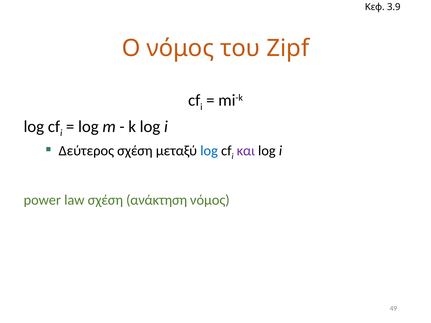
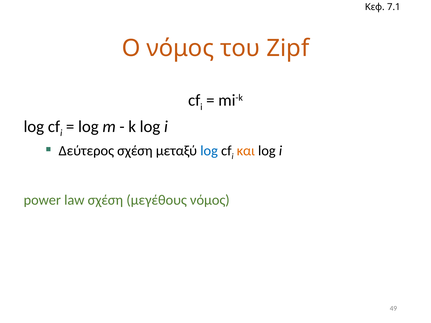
3.9: 3.9 -> 7.1 (394, 7)
και colour: purple -> orange (246, 151)
ανάκτηση: ανάκτηση -> μεγέθους (157, 200)
